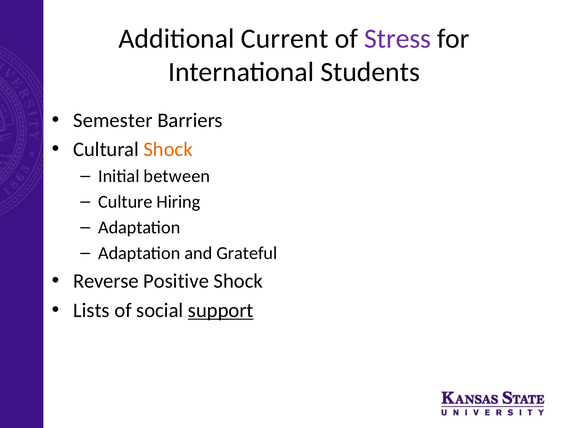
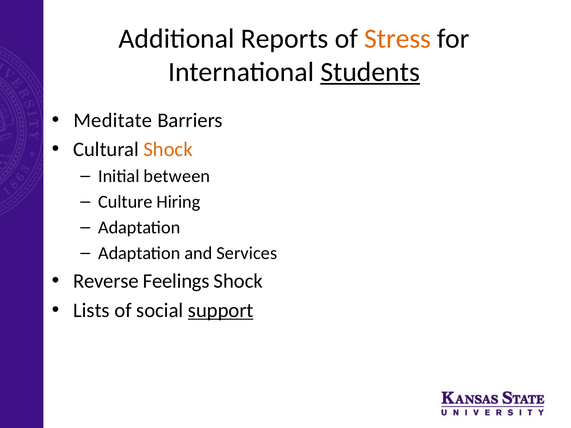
Current: Current -> Reports (285, 39)
Stress colour: purple -> orange (398, 39)
Students underline: none -> present (370, 72)
Semester: Semester -> Meditate (113, 120)
Grateful: Grateful -> Services (247, 253)
Positive: Positive -> Feelings (176, 281)
